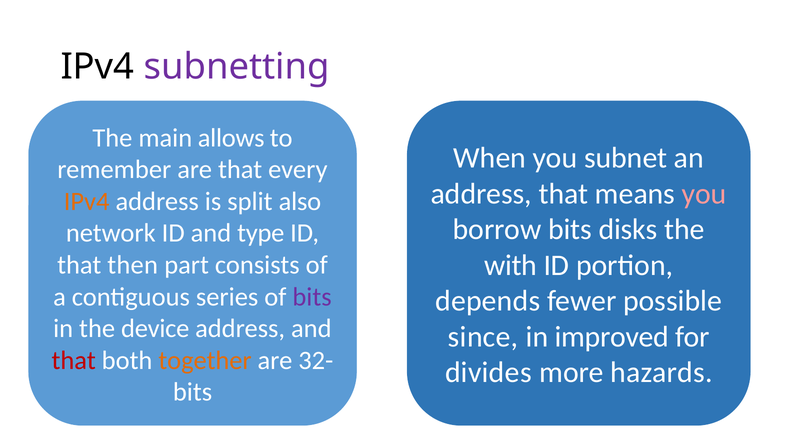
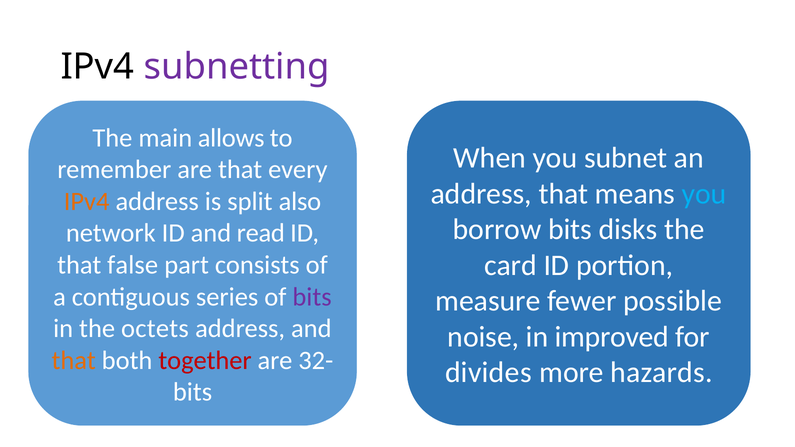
you colour: pink -> light blue (704, 194)
type: type -> read (261, 233)
with: with -> card (510, 265)
then: then -> false (133, 265)
depends: depends -> measure (488, 301)
device: device -> octets (155, 329)
since: since -> noise (483, 337)
that colour: red -> orange (74, 361)
together colour: orange -> red (205, 361)
